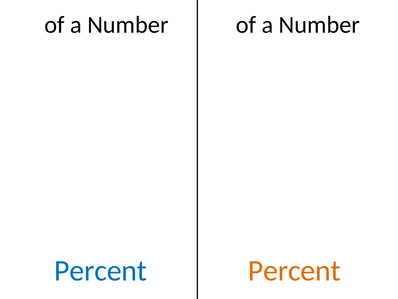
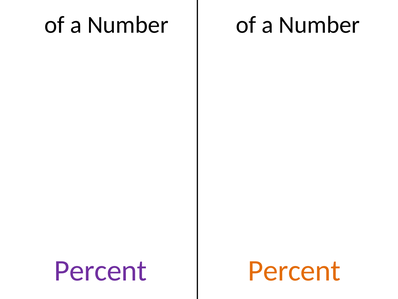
Percent colour: blue -> purple (101, 270)
